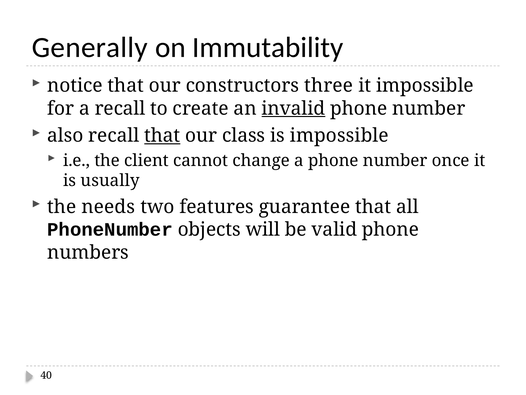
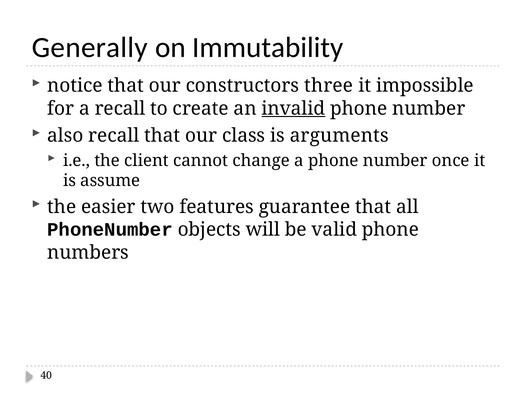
that underline: present -> none (162, 135)
is impossible: impossible -> arguments (339, 135)
usually: usually -> assume (110, 181)
needs: needs -> easier (108, 207)
